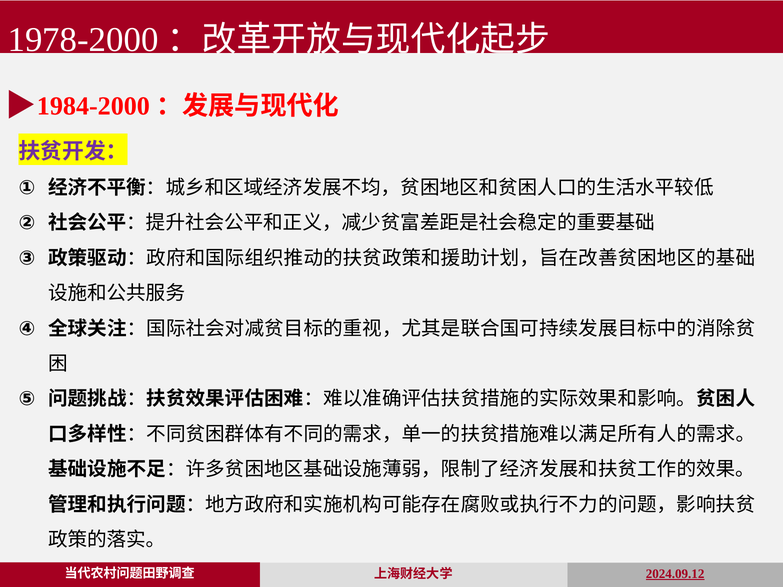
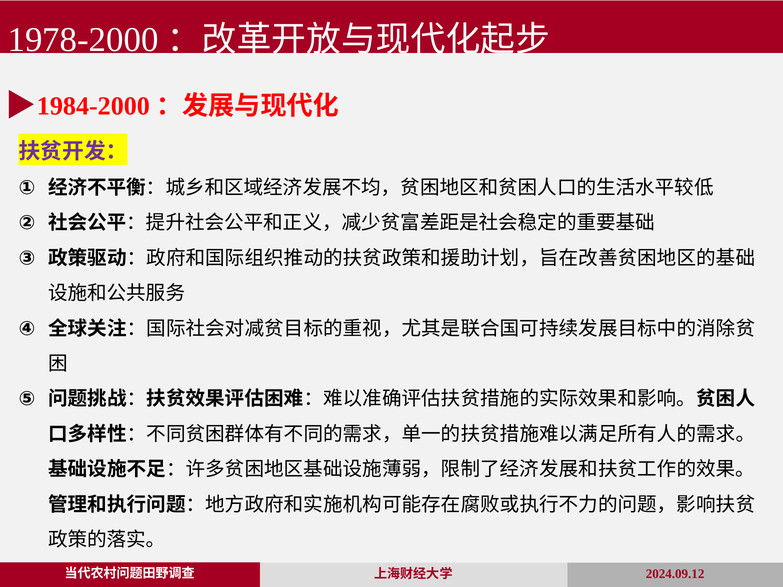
2024.09.12 underline: present -> none (675, 574)
